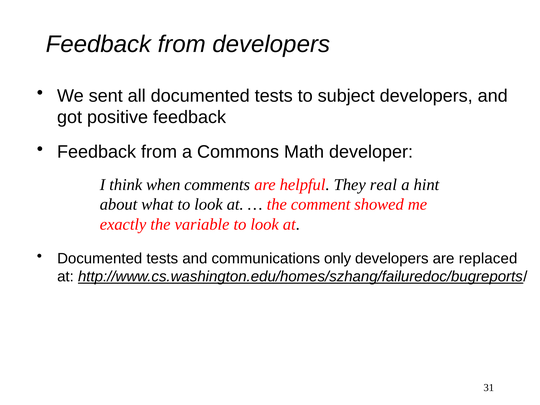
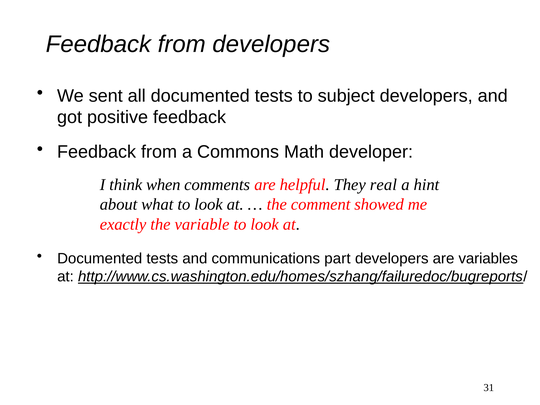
only: only -> part (337, 259)
replaced: replaced -> variables (488, 259)
